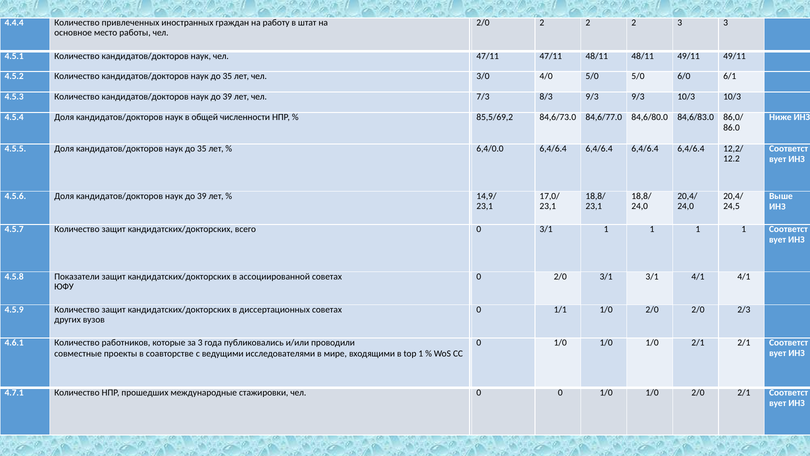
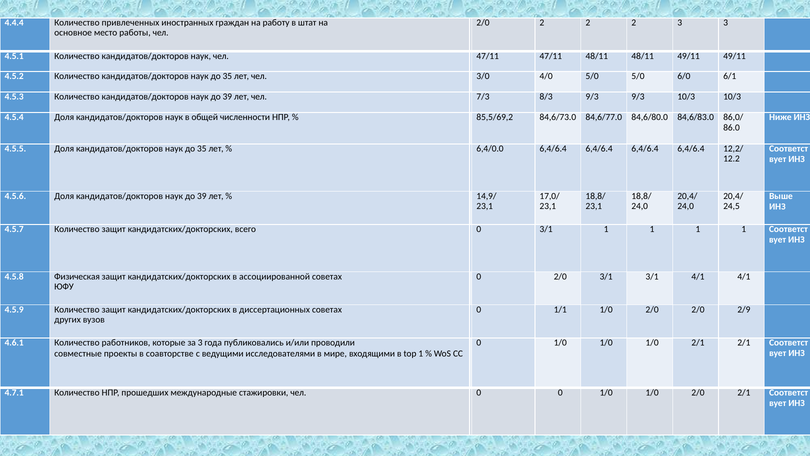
Показатели: Показатели -> Физическая (77, 276)
2/3: 2/3 -> 2/9 (744, 309)
